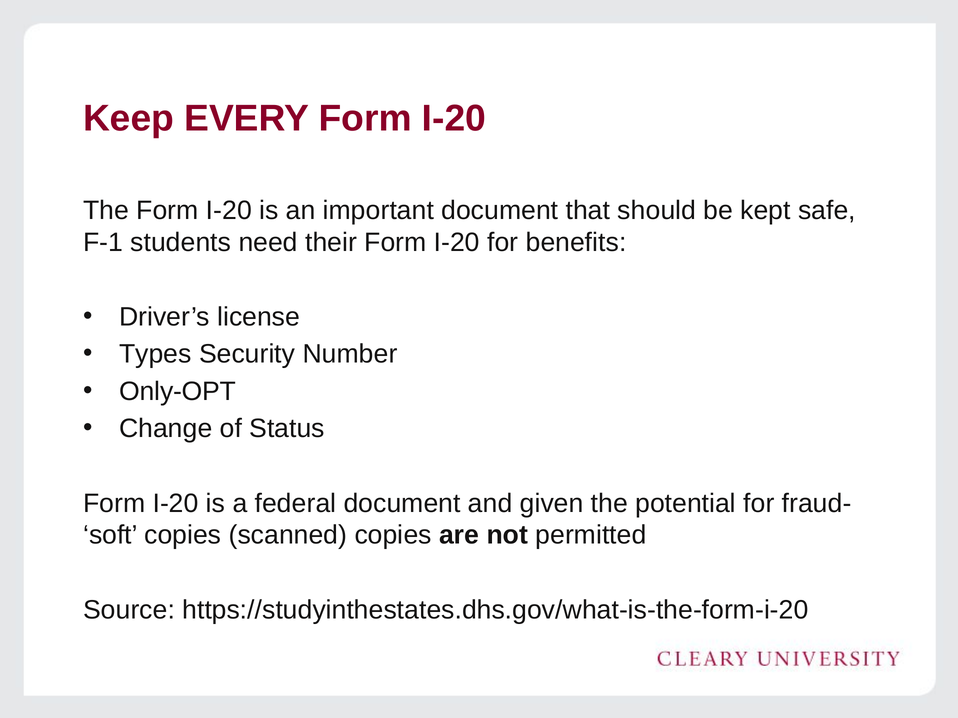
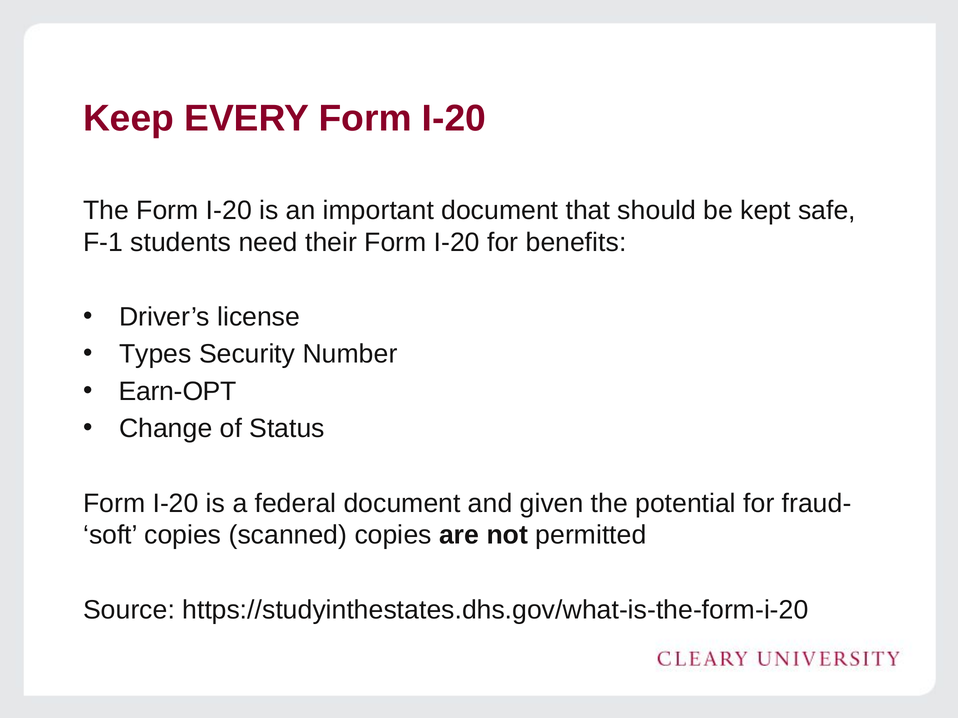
Only-OPT: Only-OPT -> Earn-OPT (178, 392)
